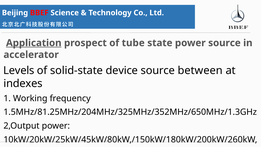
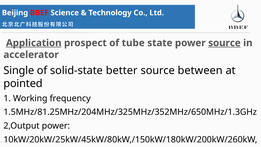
source underline: none -> present (224, 43)
Levels: Levels -> Single (19, 70)
device: device -> better (122, 70)
indexes: indexes -> pointed (23, 83)
